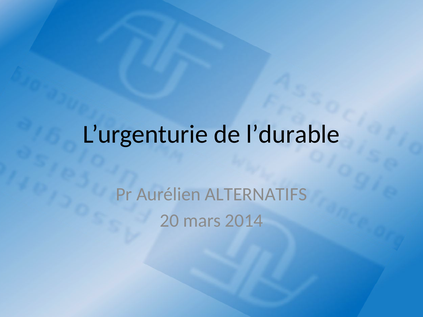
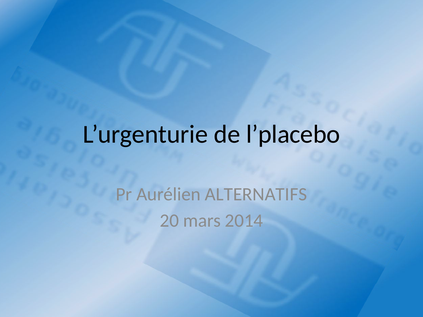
l’durable: l’durable -> l’placebo (293, 134)
